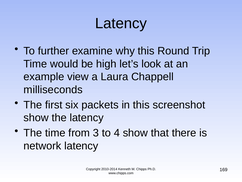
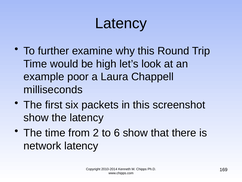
view: view -> poor (78, 77)
3: 3 -> 2 (96, 133)
4: 4 -> 6 (117, 133)
